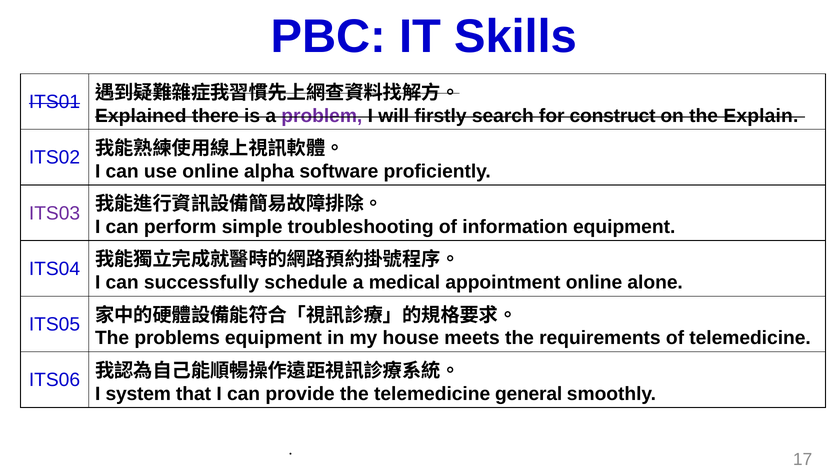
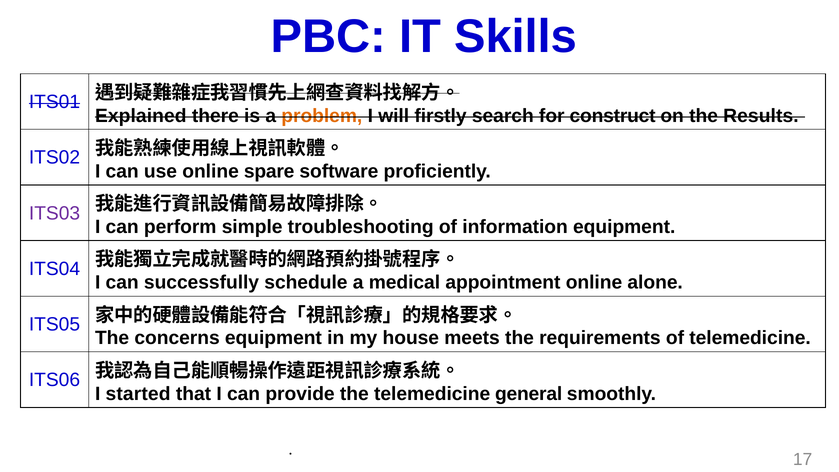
problem colour: purple -> orange (322, 116)
Explain: Explain -> Results (761, 116)
alpha: alpha -> spare (269, 171)
problems: problems -> concerns (177, 338)
system: system -> started (138, 394)
